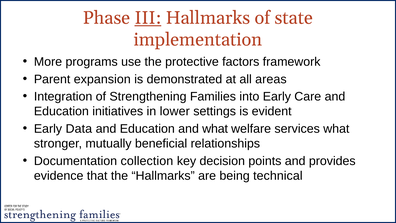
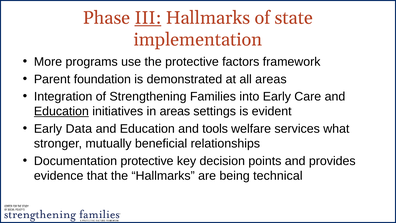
expansion: expansion -> foundation (102, 79)
Education underline: none -> present (61, 111)
in lower: lower -> areas (175, 111)
and what: what -> tools (215, 129)
Documentation collection: collection -> protective (147, 161)
